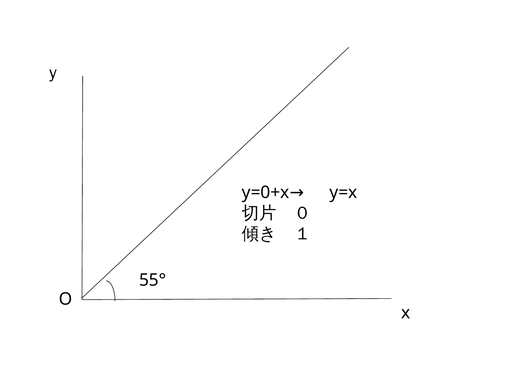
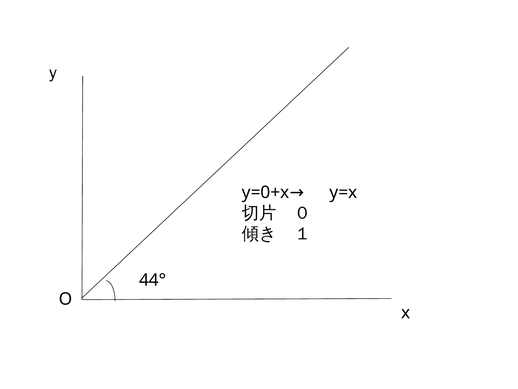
55°: 55° -> 44° (153, 280)
